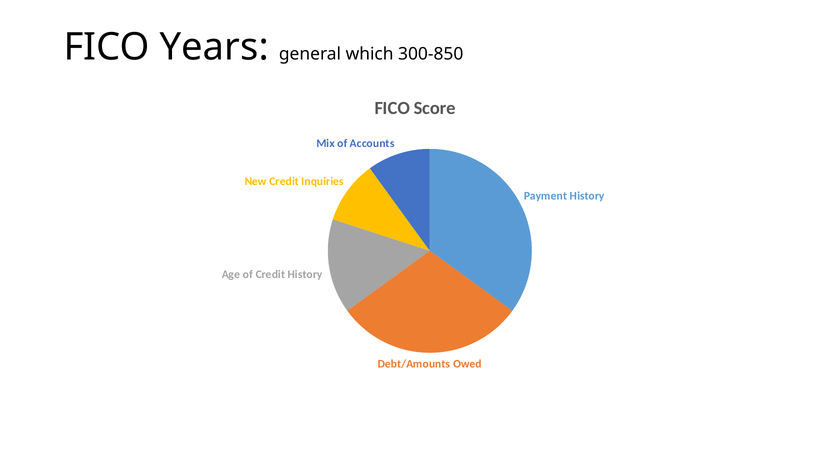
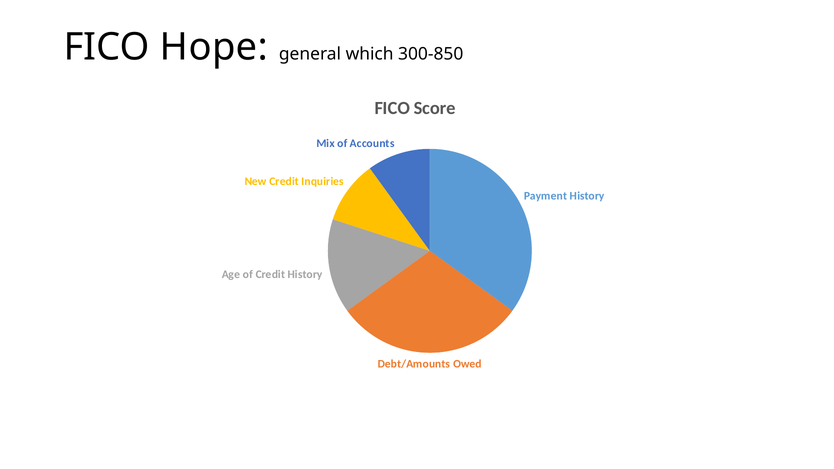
Years: Years -> Hope (214, 47)
